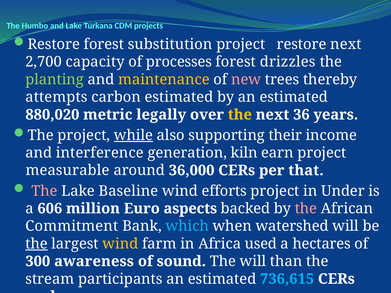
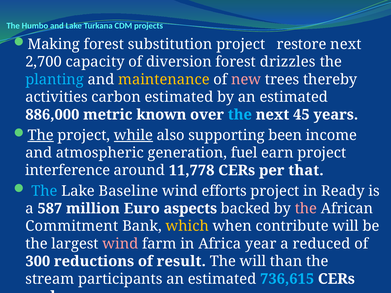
Restore: Restore -> Making (54, 44)
processes: processes -> diversion (179, 62)
planting colour: light green -> light blue (55, 80)
attempts: attempts -> activities (57, 97)
880,020: 880,020 -> 886,000 (52, 115)
legally: legally -> known (161, 115)
the colour: yellow -> light blue (240, 115)
36: 36 -> 45 (301, 115)
The underline: none -> present (41, 135)
their: their -> been (285, 135)
interference: interference -> atmospheric (100, 153)
kiln: kiln -> fuel (244, 153)
measurable: measurable -> interference (68, 171)
36,000: 36,000 -> 11,778 (192, 171)
The colour: pink -> light blue (44, 191)
Under: Under -> Ready (343, 191)
606: 606 -> 587 (50, 209)
which colour: light blue -> yellow (187, 226)
watershed: watershed -> contribute (292, 226)
the underline: present -> none (37, 244)
wind colour: yellow -> pink (120, 244)
Africa used: used -> year (261, 244)
hectares: hectares -> reduced (321, 244)
awareness: awareness -> reductions (94, 262)
sound: sound -> result (181, 262)
